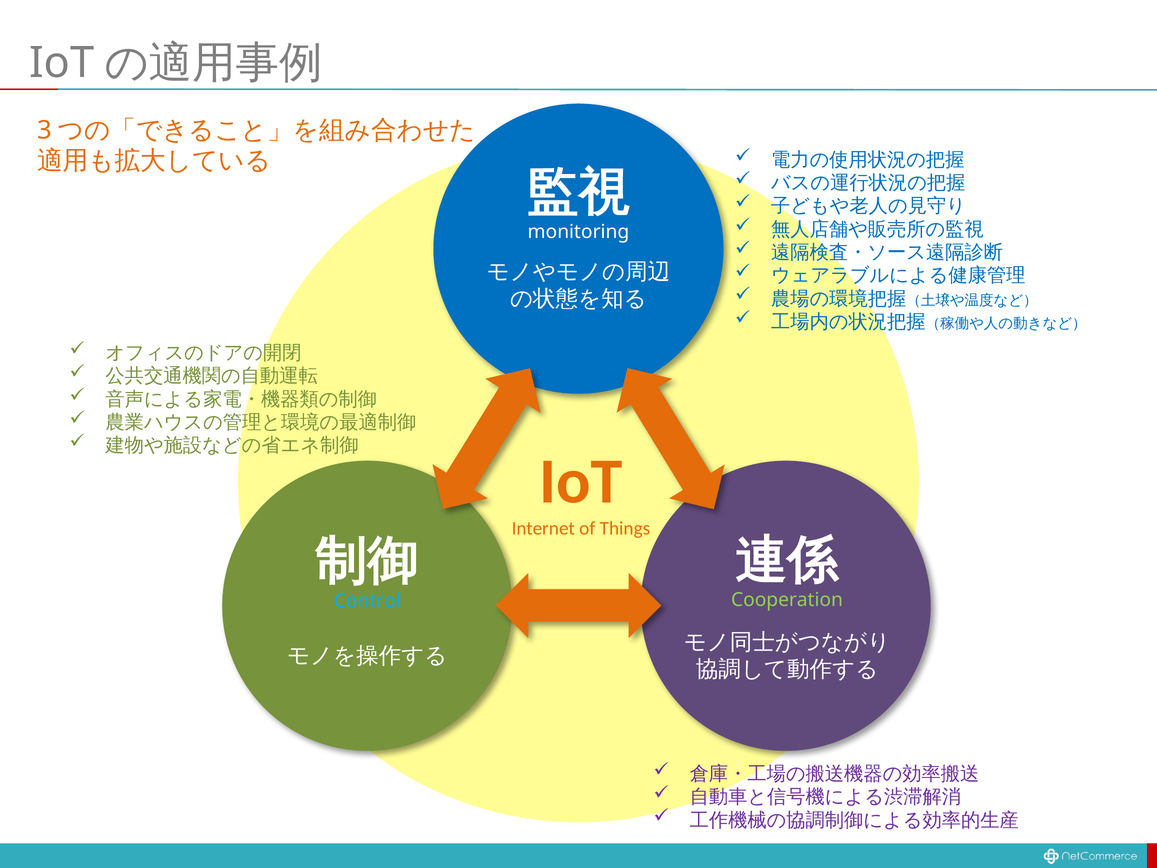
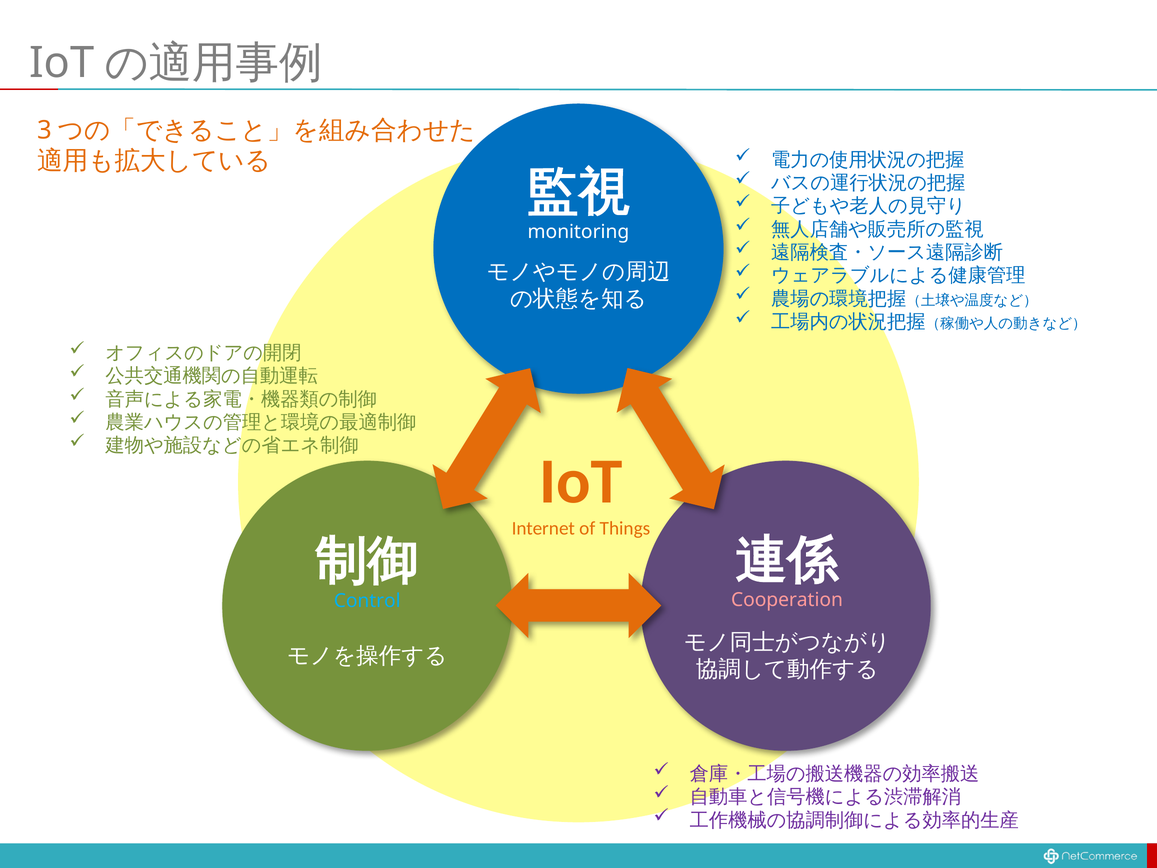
Cooperation colour: light green -> pink (787, 600)
